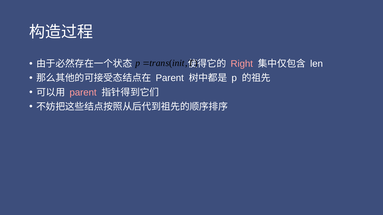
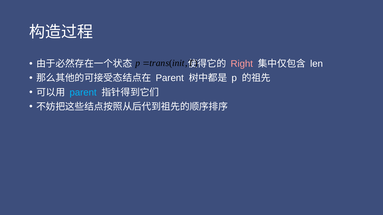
parent colour: pink -> light blue (83, 93)
